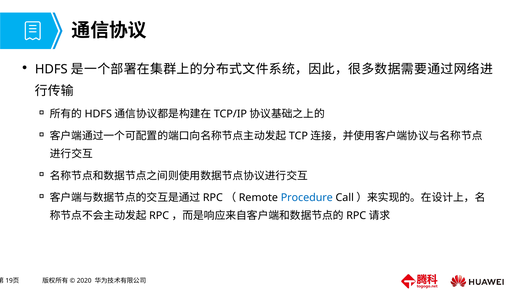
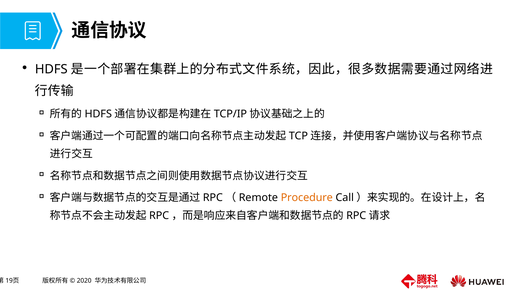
Procedure colour: blue -> orange (307, 197)
